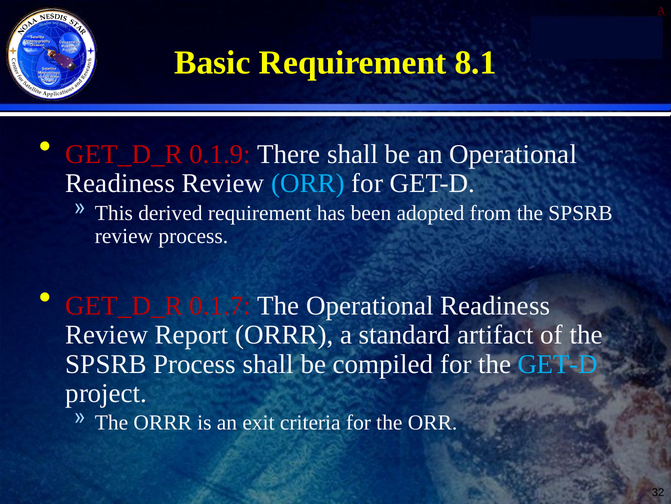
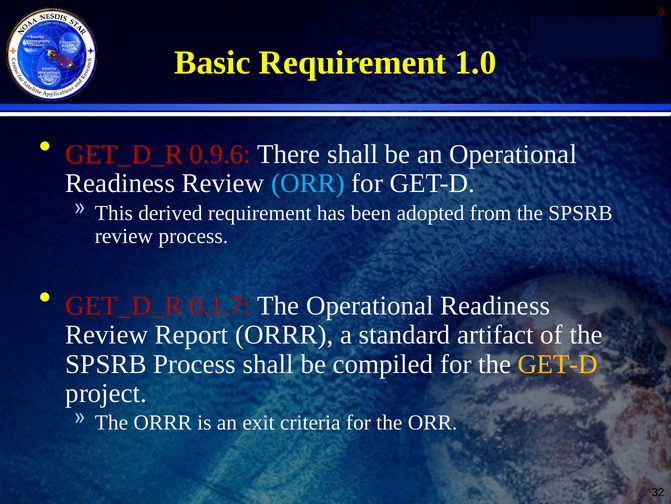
8.1: 8.1 -> 1.0 (476, 63)
0.1.9: 0.1.9 -> 0.9.6 (220, 154)
GET-D colour: light blue -> yellow (558, 364)
